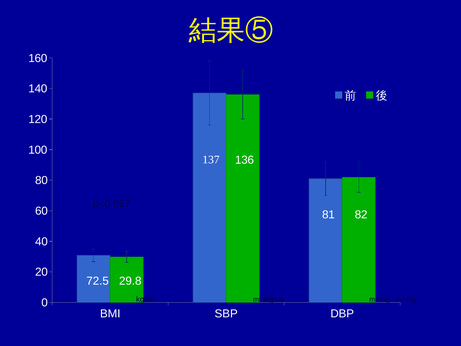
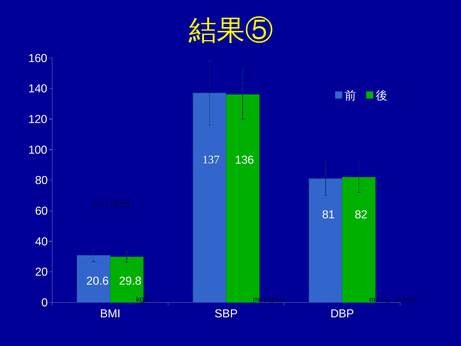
p<0.067: p<0.067 -> p<1.669 (112, 204)
72.5: 72.5 -> 20.6 (98, 281)
